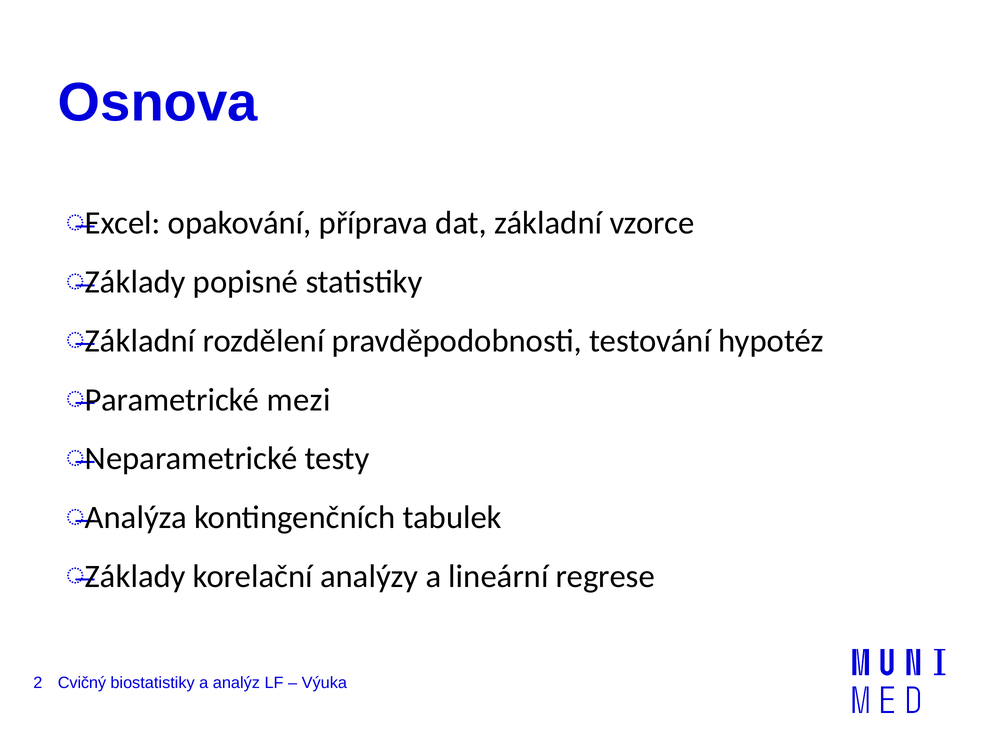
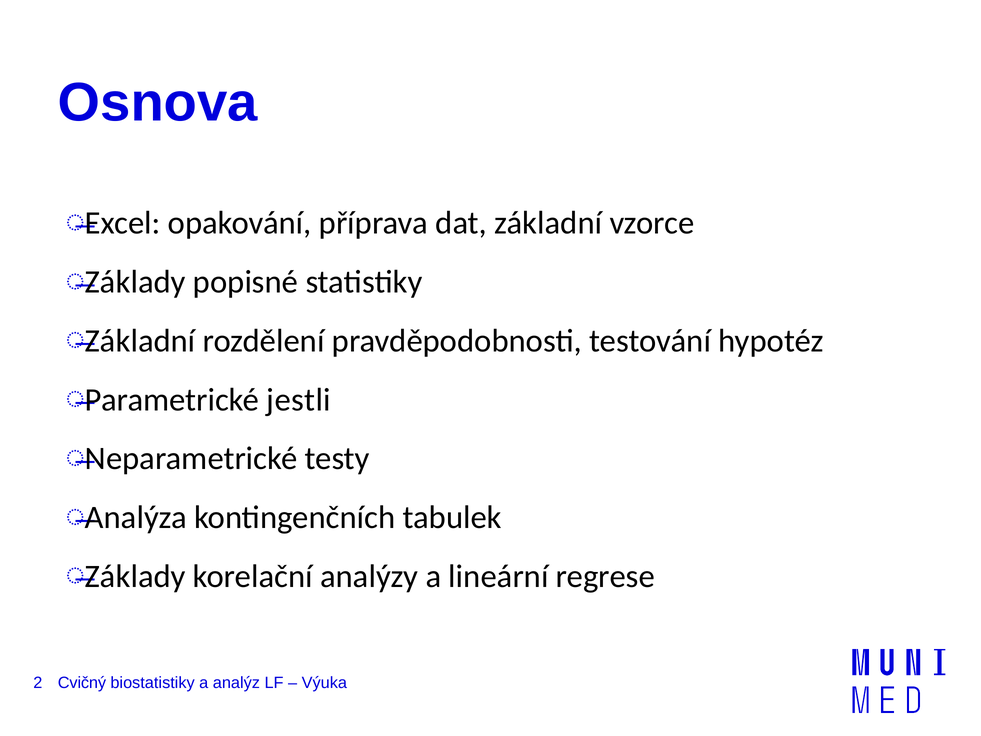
mezi: mezi -> jestli (299, 400)
